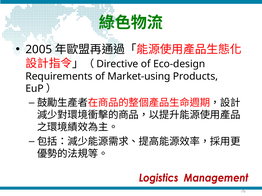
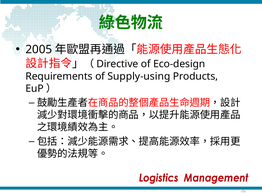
Market-using: Market-using -> Supply-using (139, 77)
